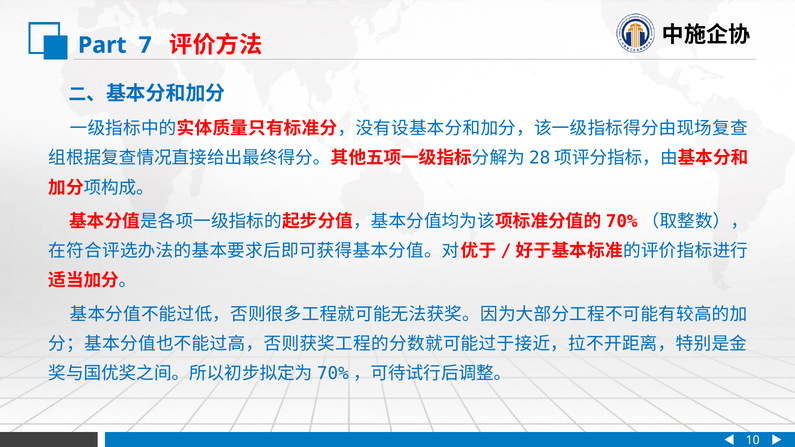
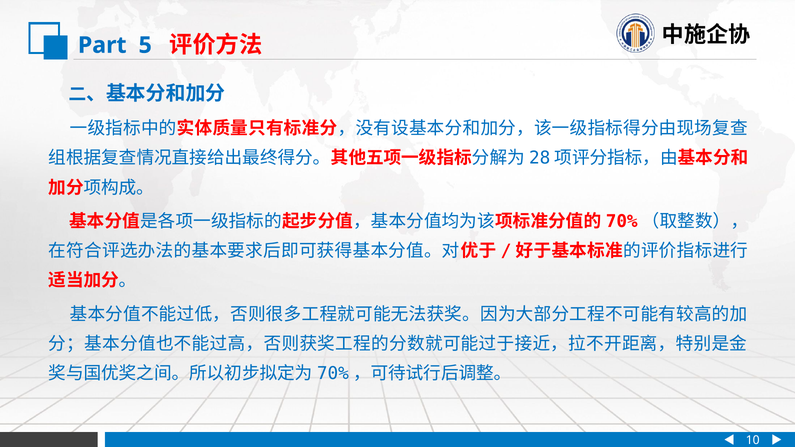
7: 7 -> 5 (145, 45)
